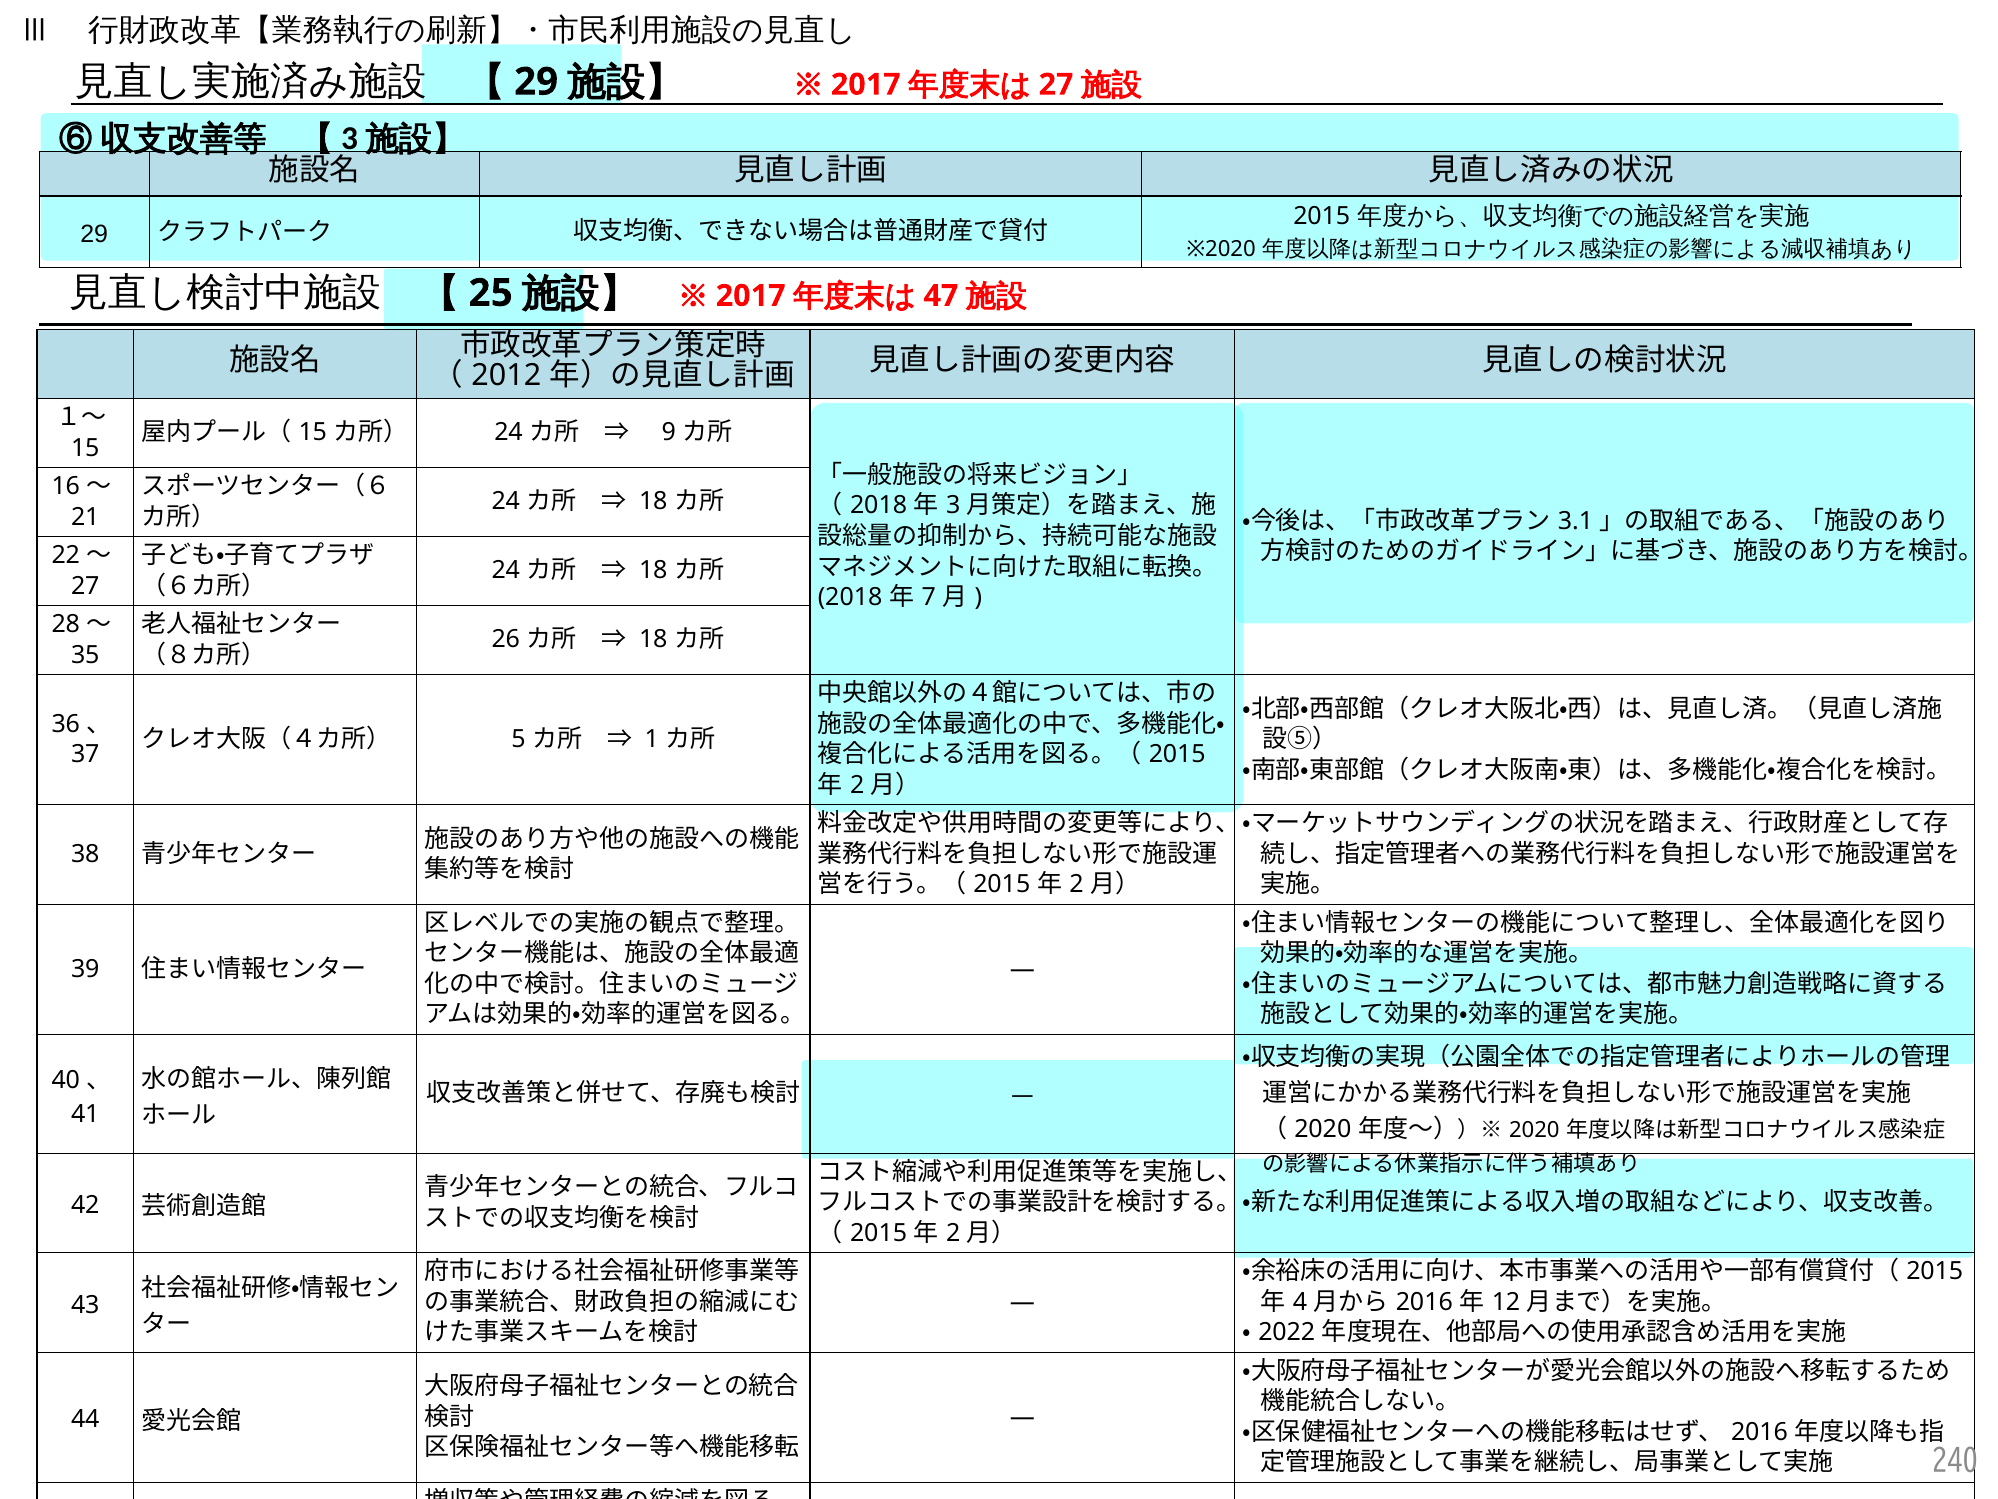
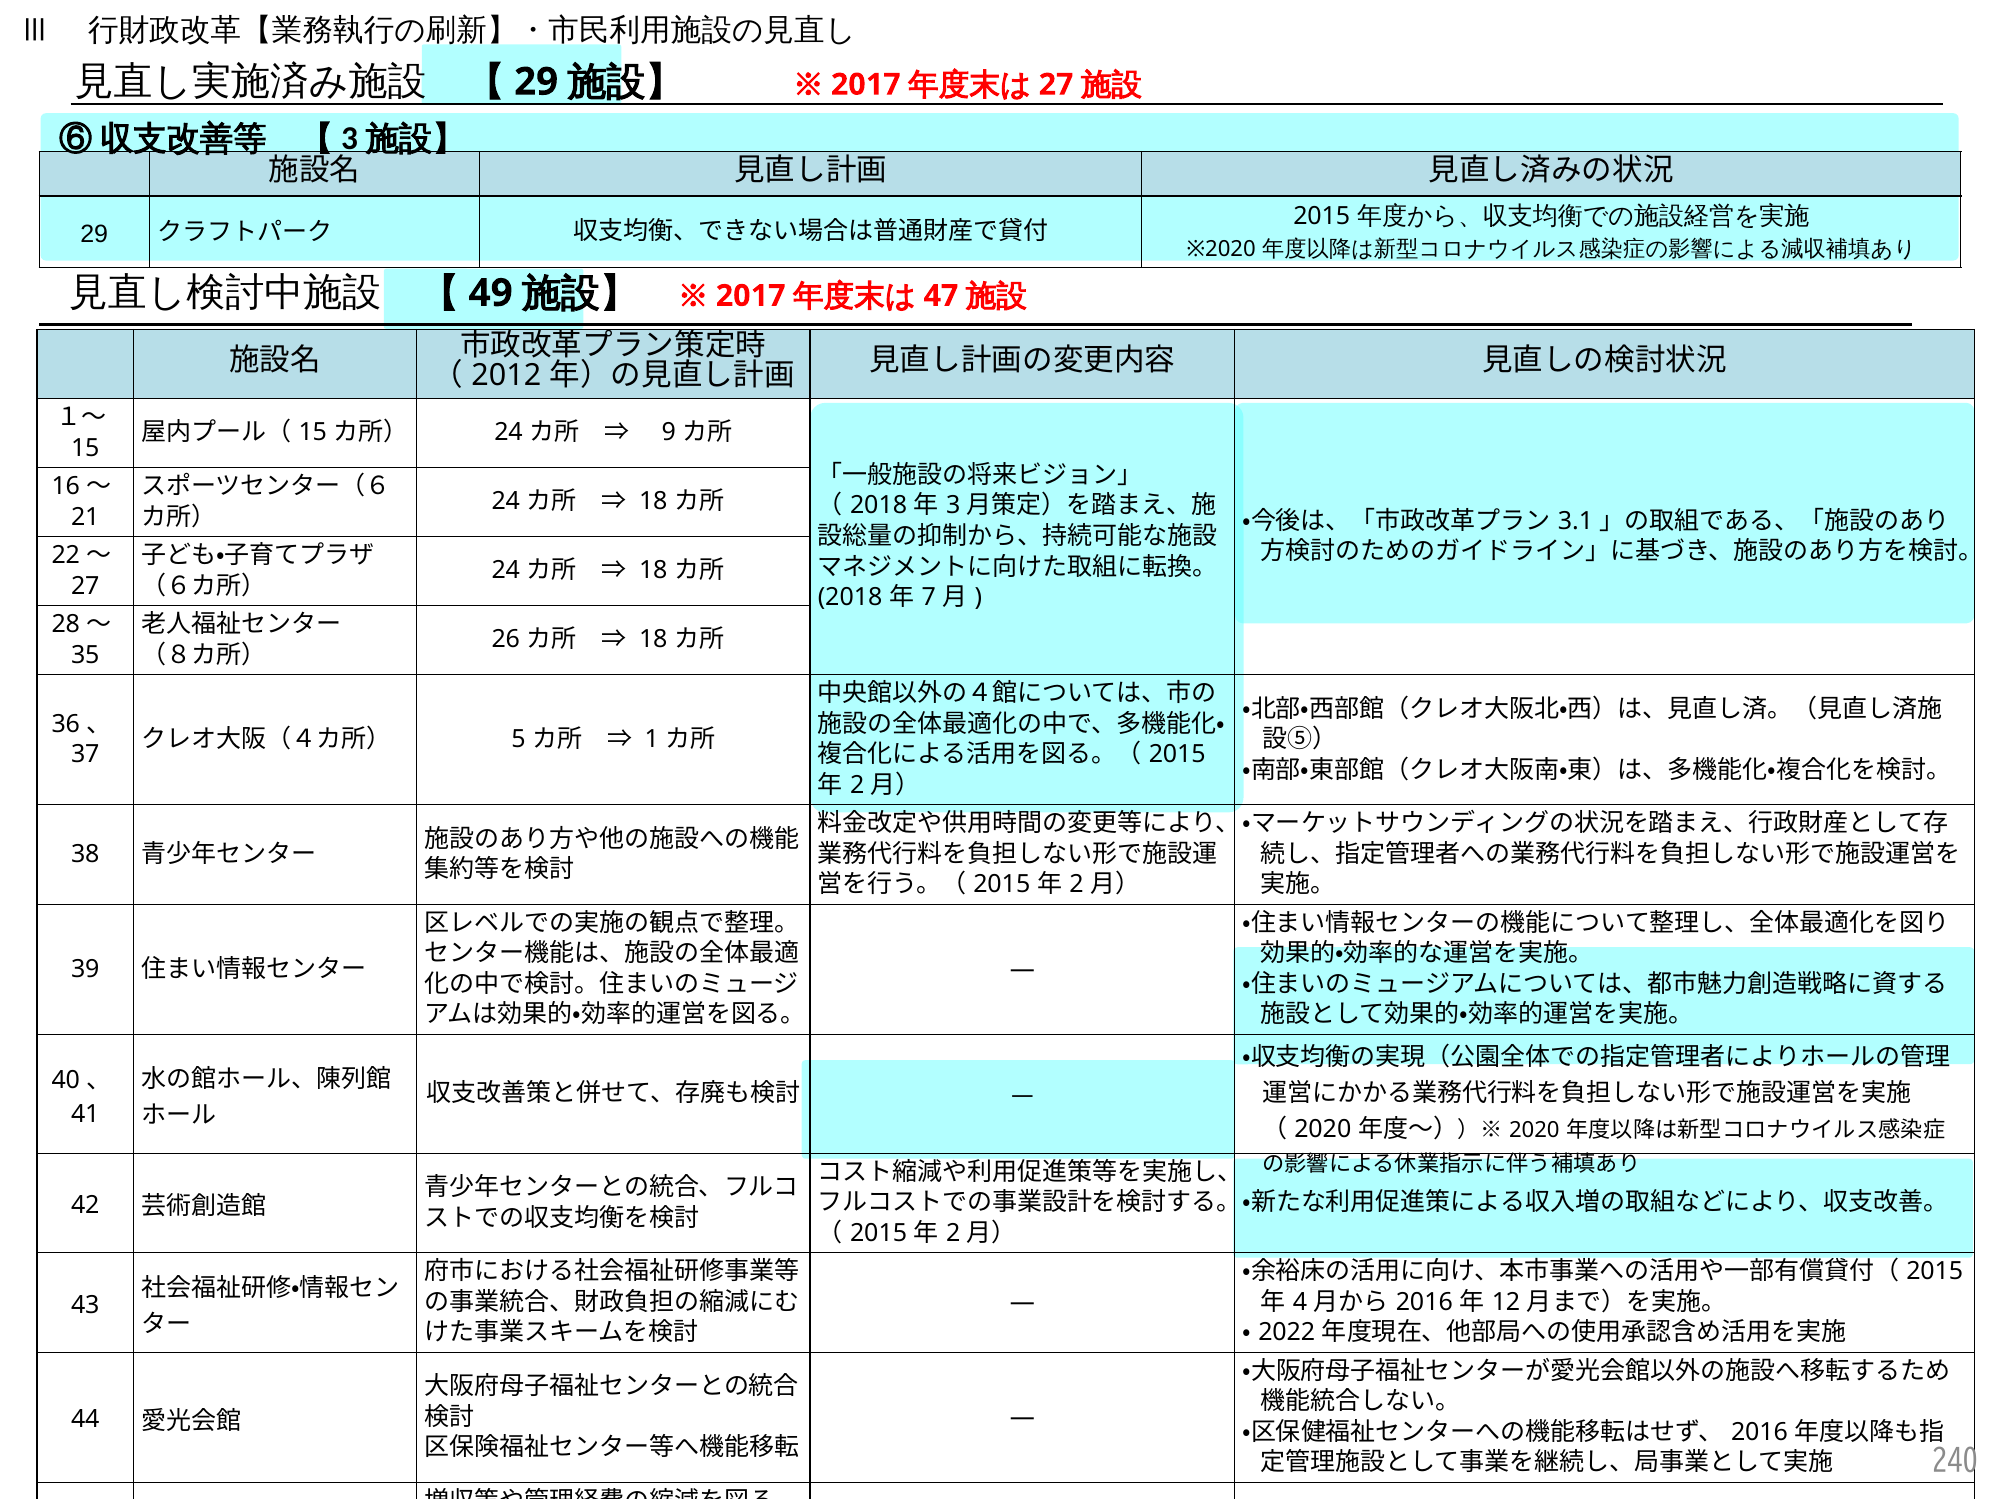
25: 25 -> 49 (491, 293)
